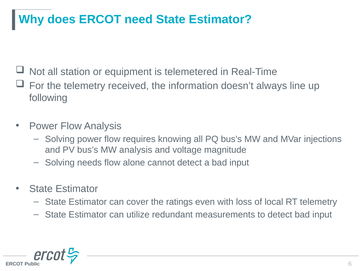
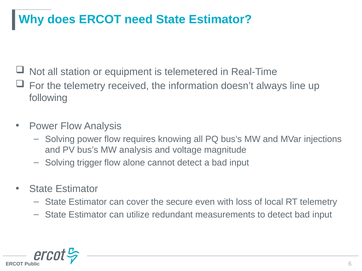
needs: needs -> trigger (90, 163)
ratings: ratings -> secure (179, 202)
